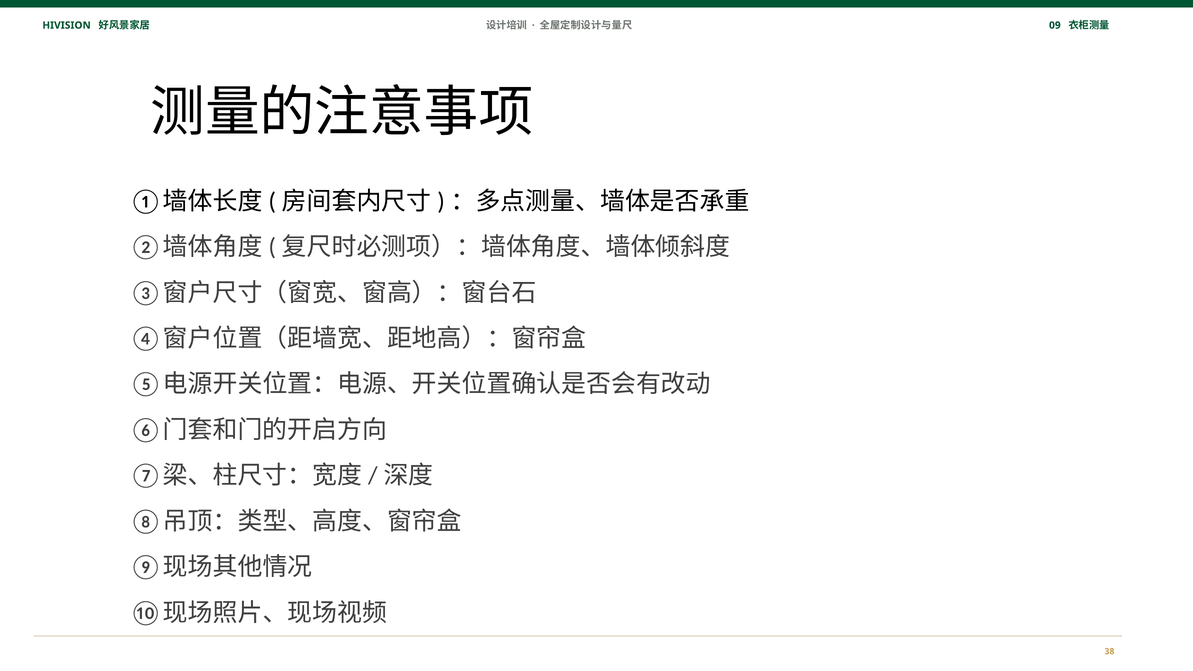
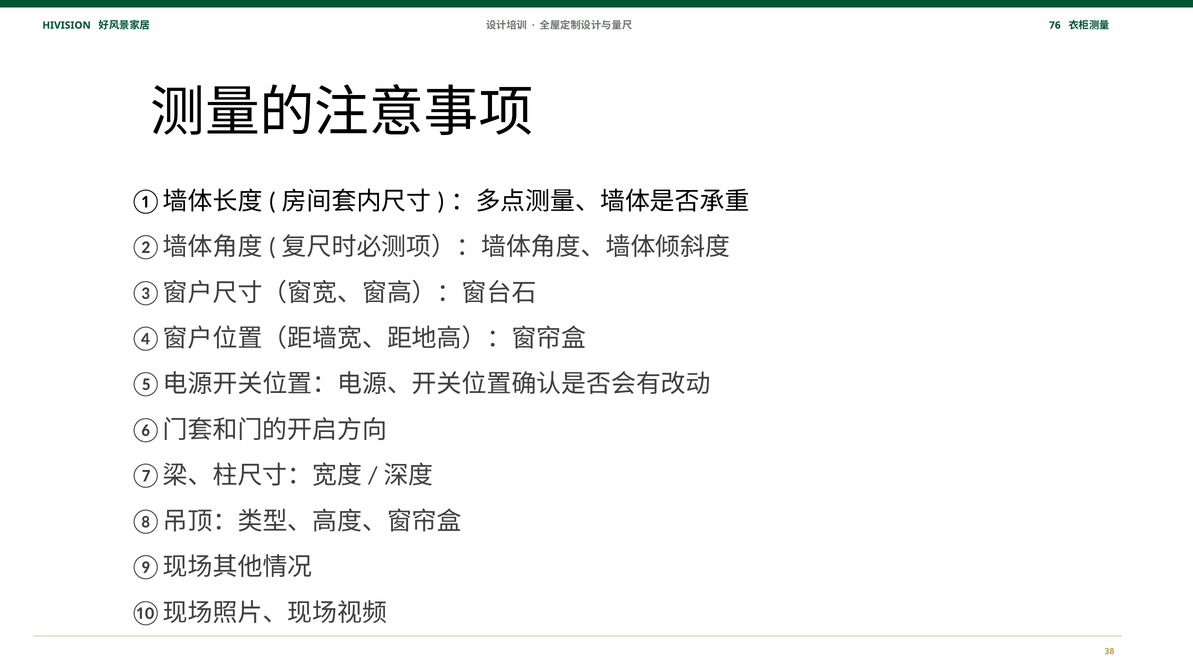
09: 09 -> 76 (1055, 25)
